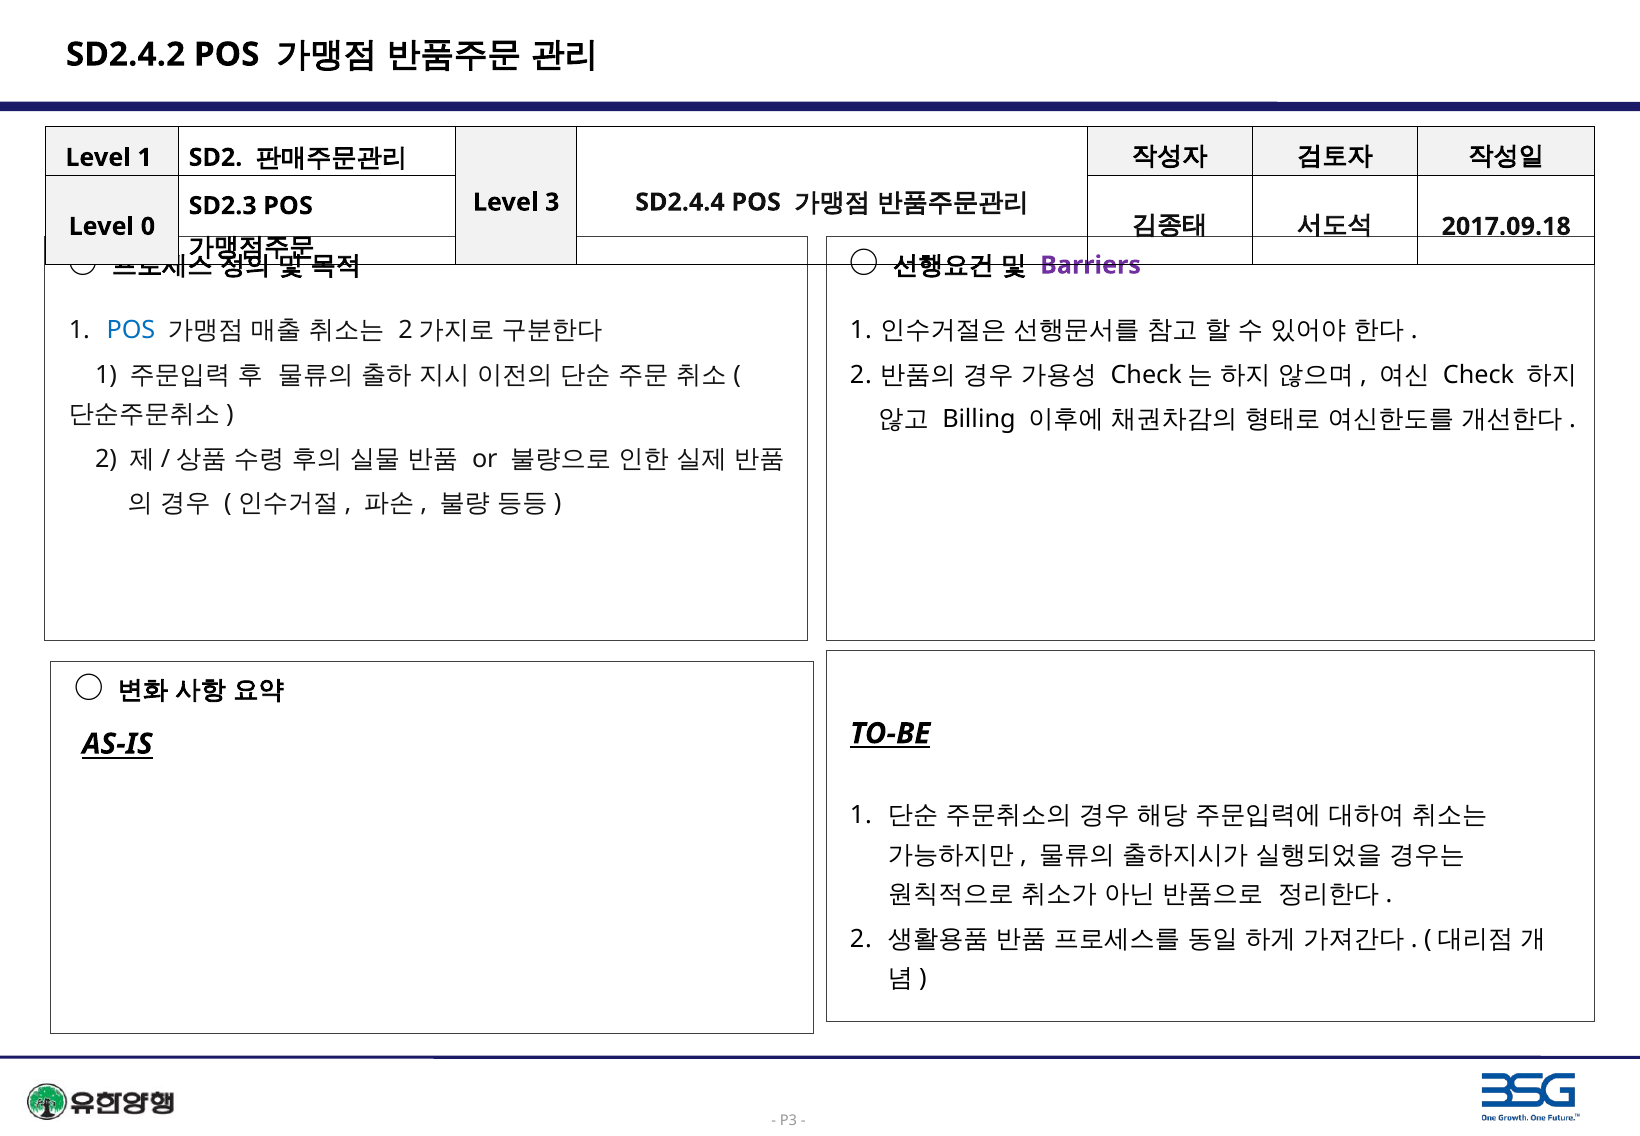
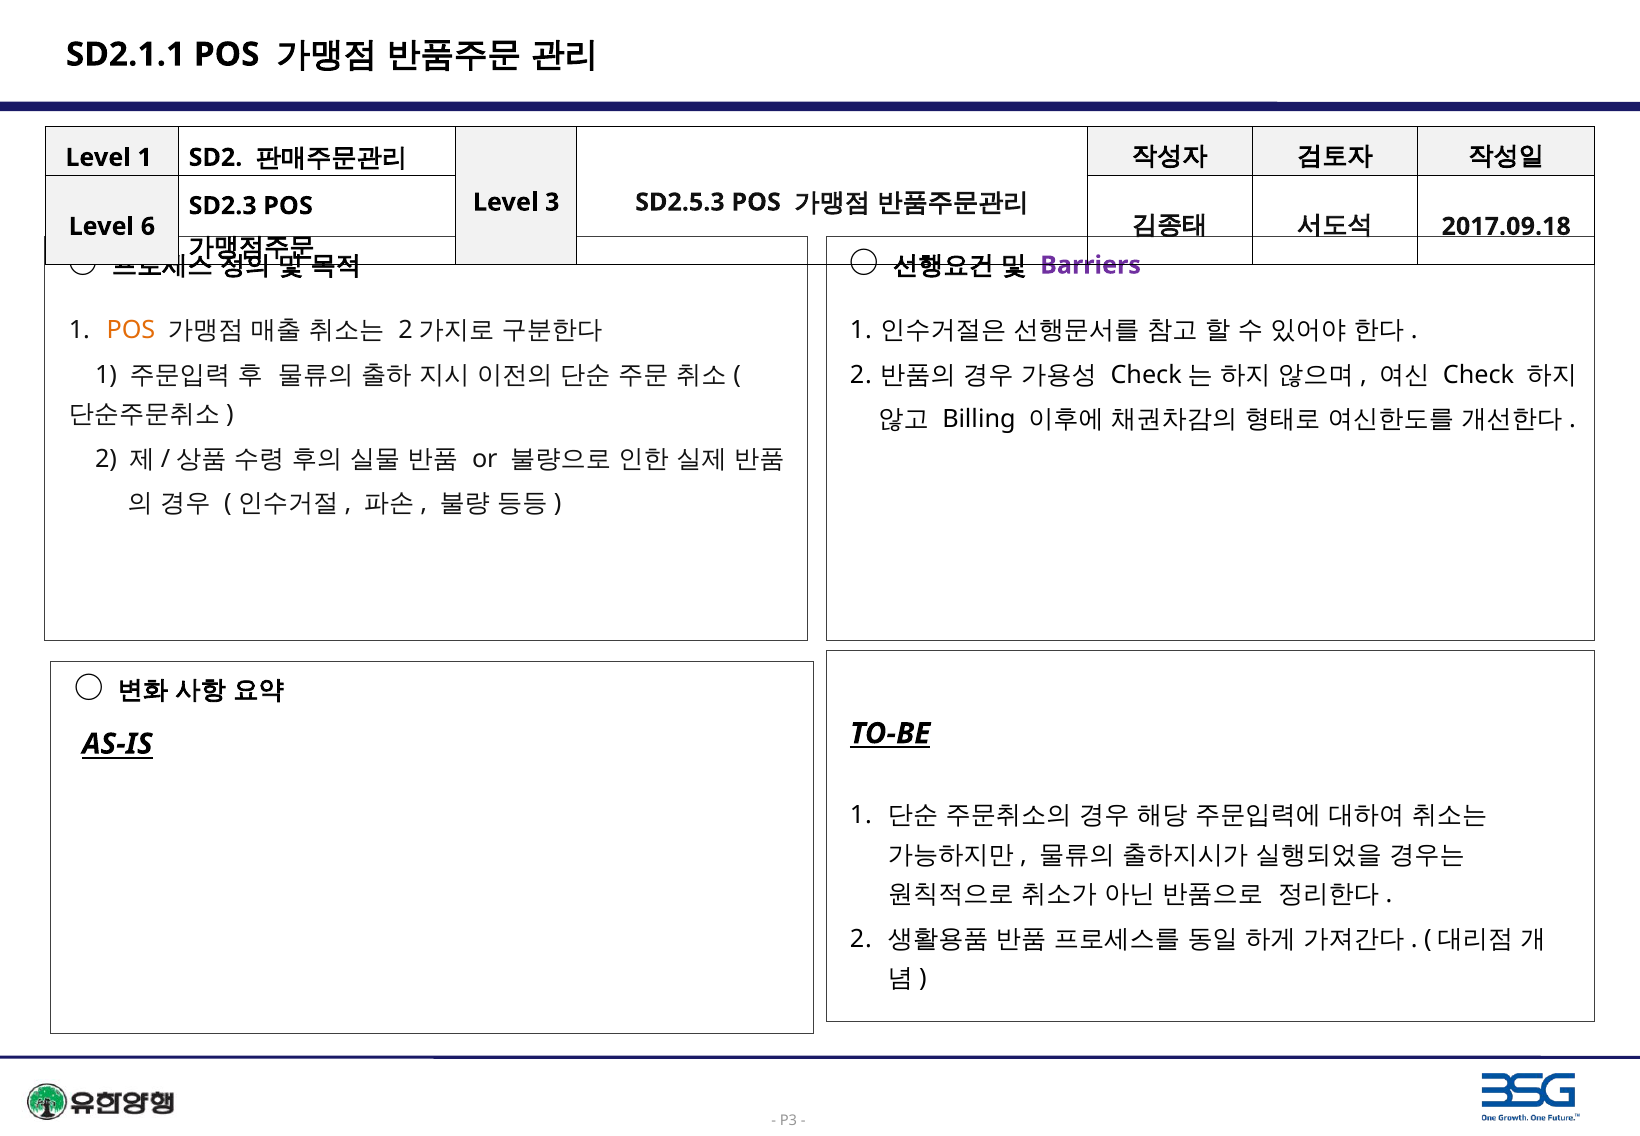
SD2.4.2: SD2.4.2 -> SD2.1.1 (126, 54)
SD2.4.4: SD2.4.4 -> SD2.5.3 (680, 202)
0: 0 -> 6 (148, 226)
POS colour: blue -> orange (131, 331)
